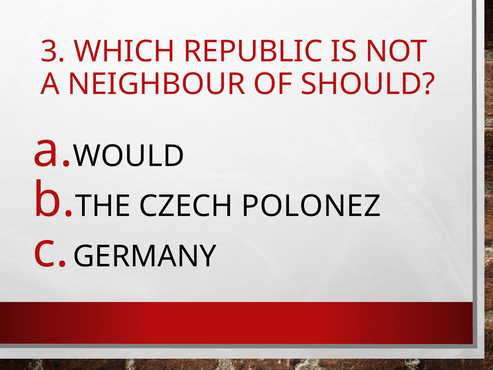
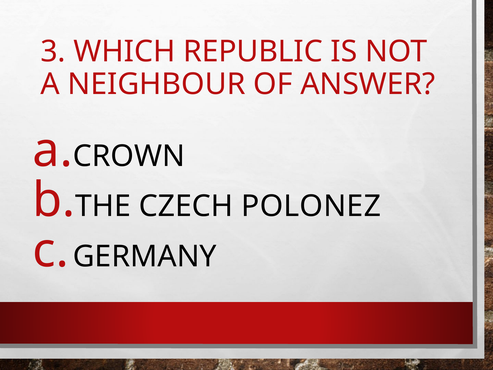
SHOULD: SHOULD -> ANSWER (368, 84)
WOULD: WOULD -> CROWN (129, 156)
